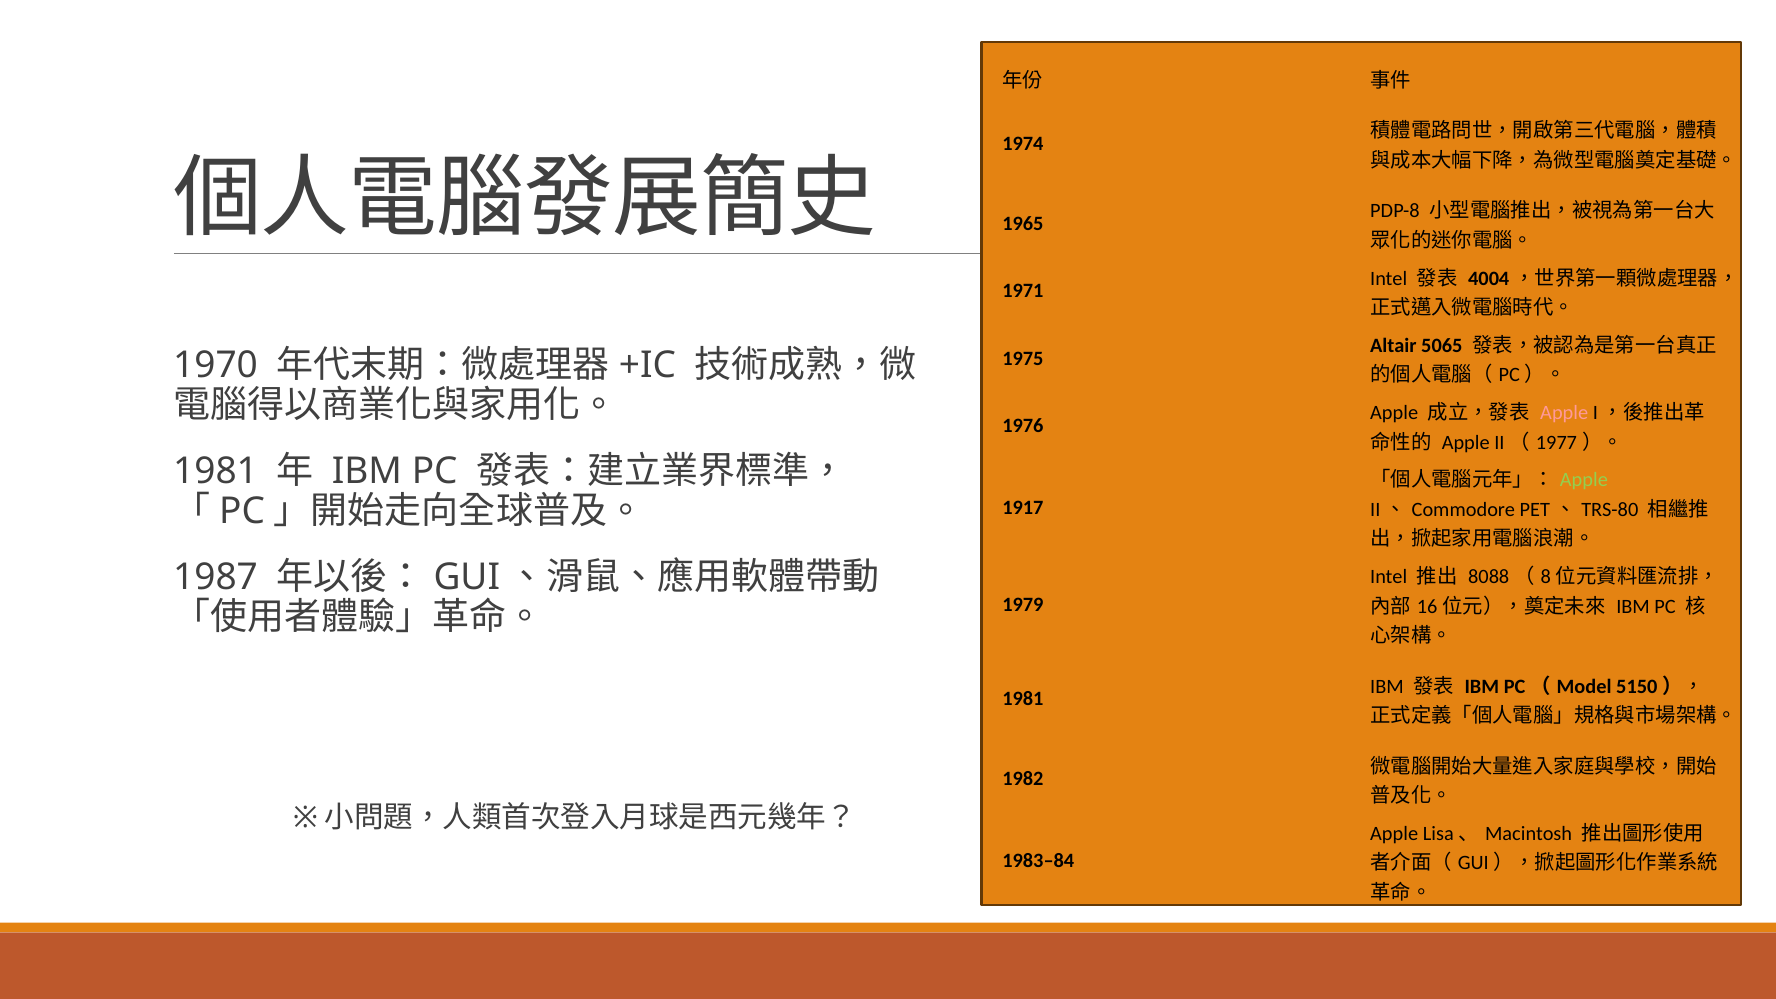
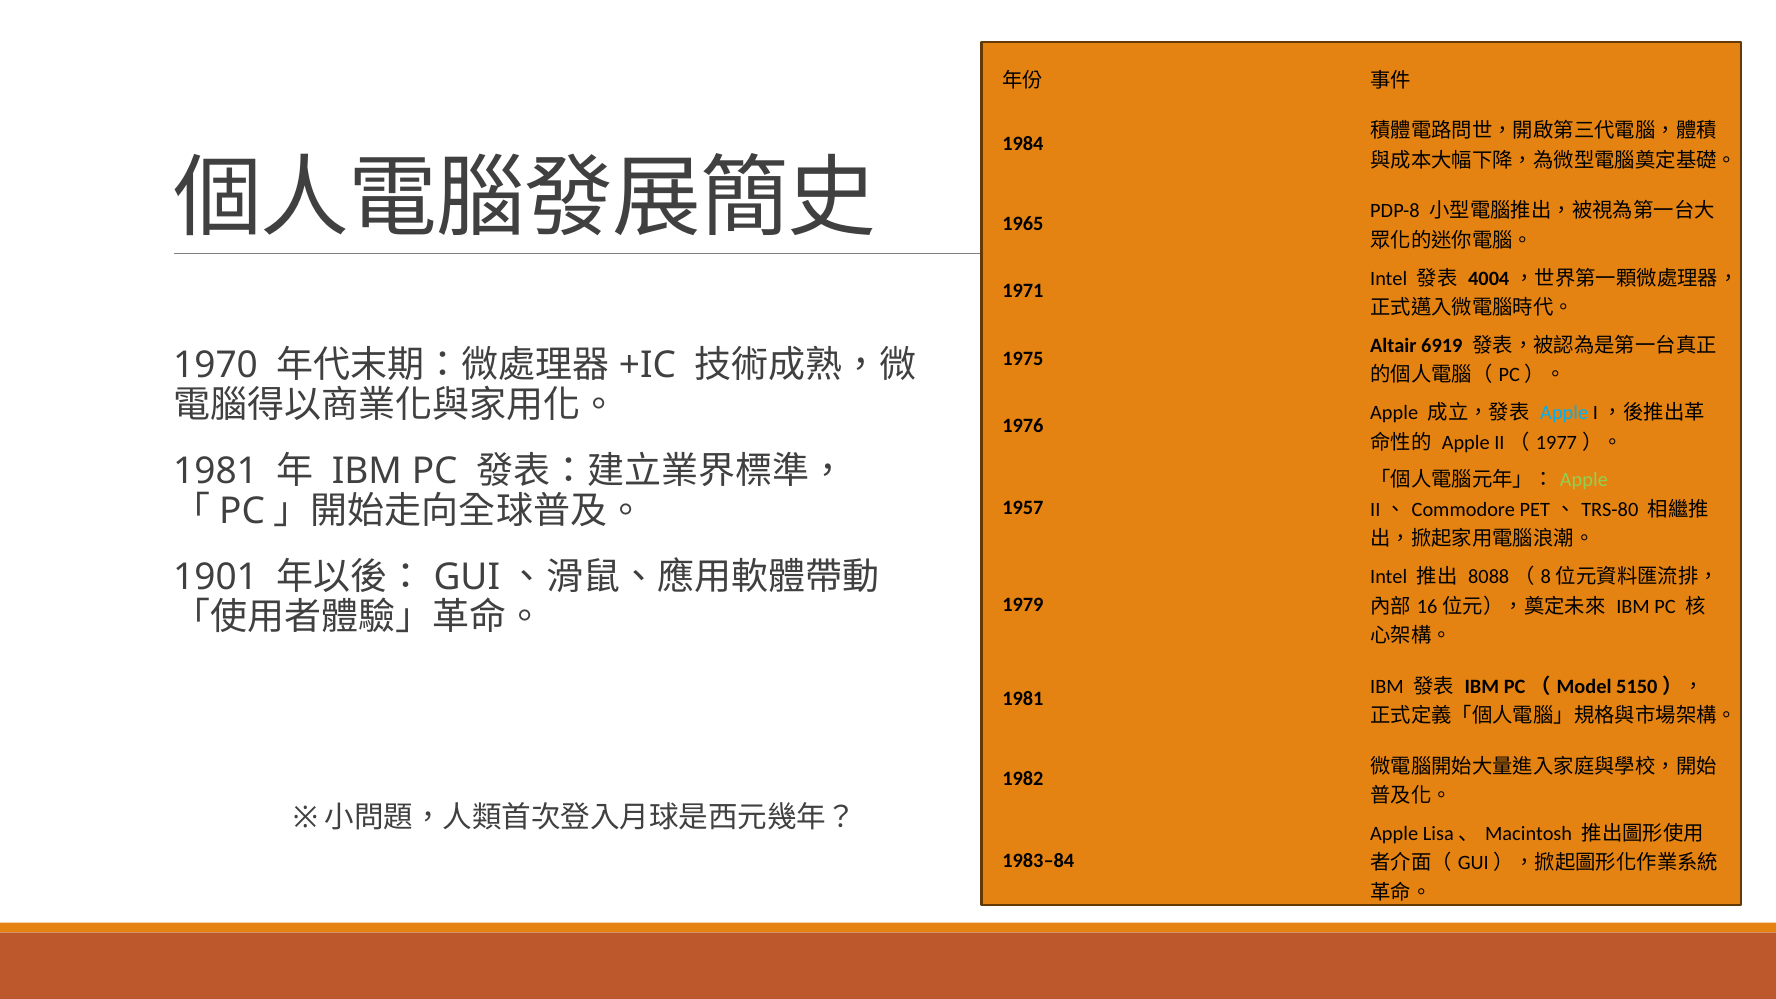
1974: 1974 -> 1984 (1023, 144)
5065: 5065 -> 6919 (1442, 346)
Apple colour: pink -> light blue (1564, 413)
1917: 1917 -> 1957 (1023, 508)
1987: 1987 -> 1901 (216, 578)
